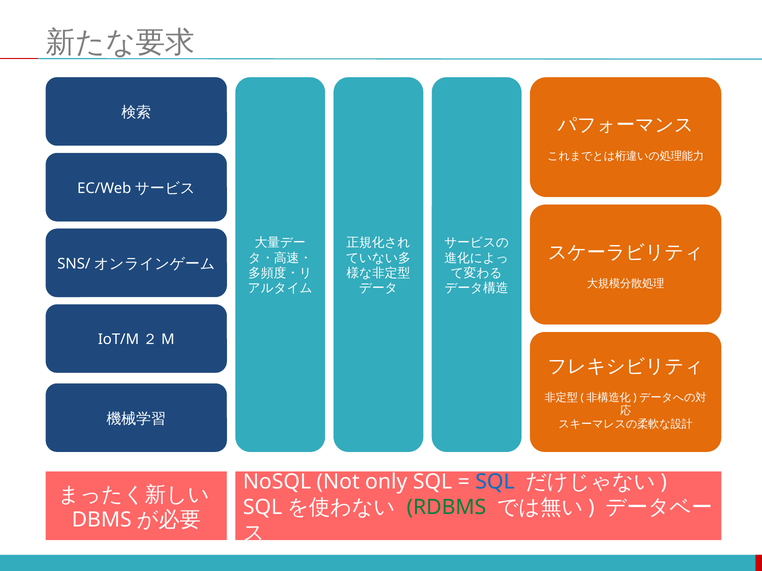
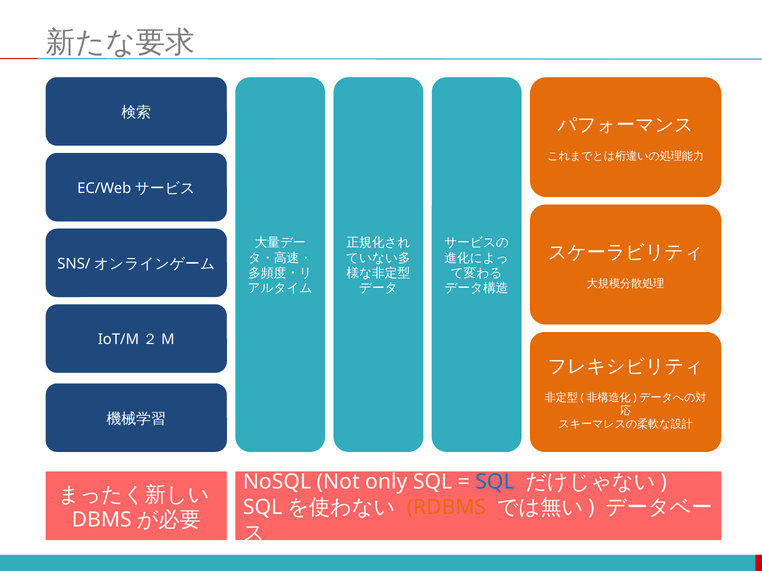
RDBMS colour: green -> orange (446, 508)
